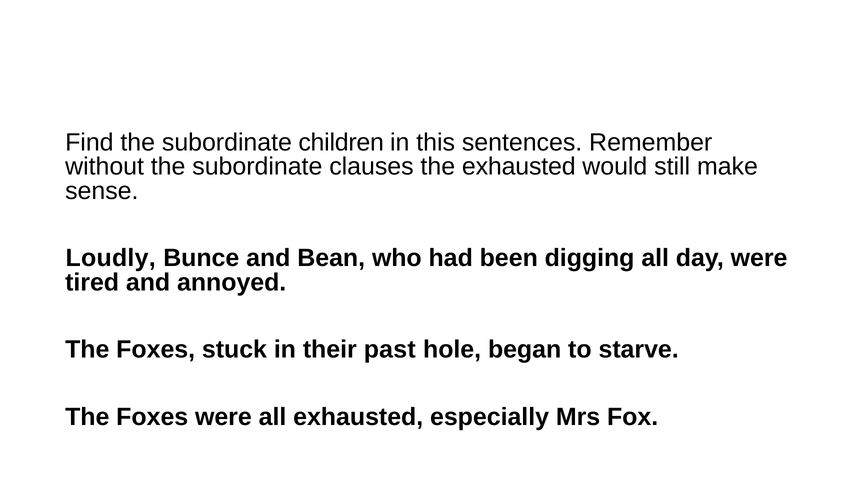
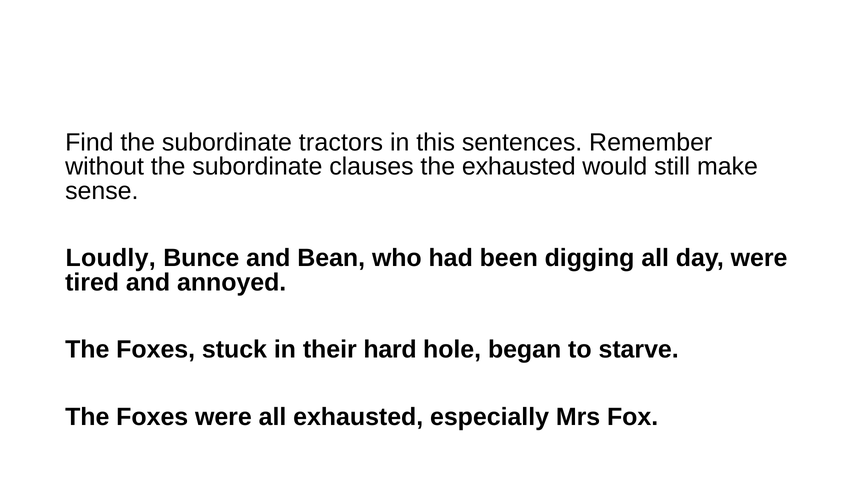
children: children -> tractors (341, 142)
past: past -> hard (390, 350)
